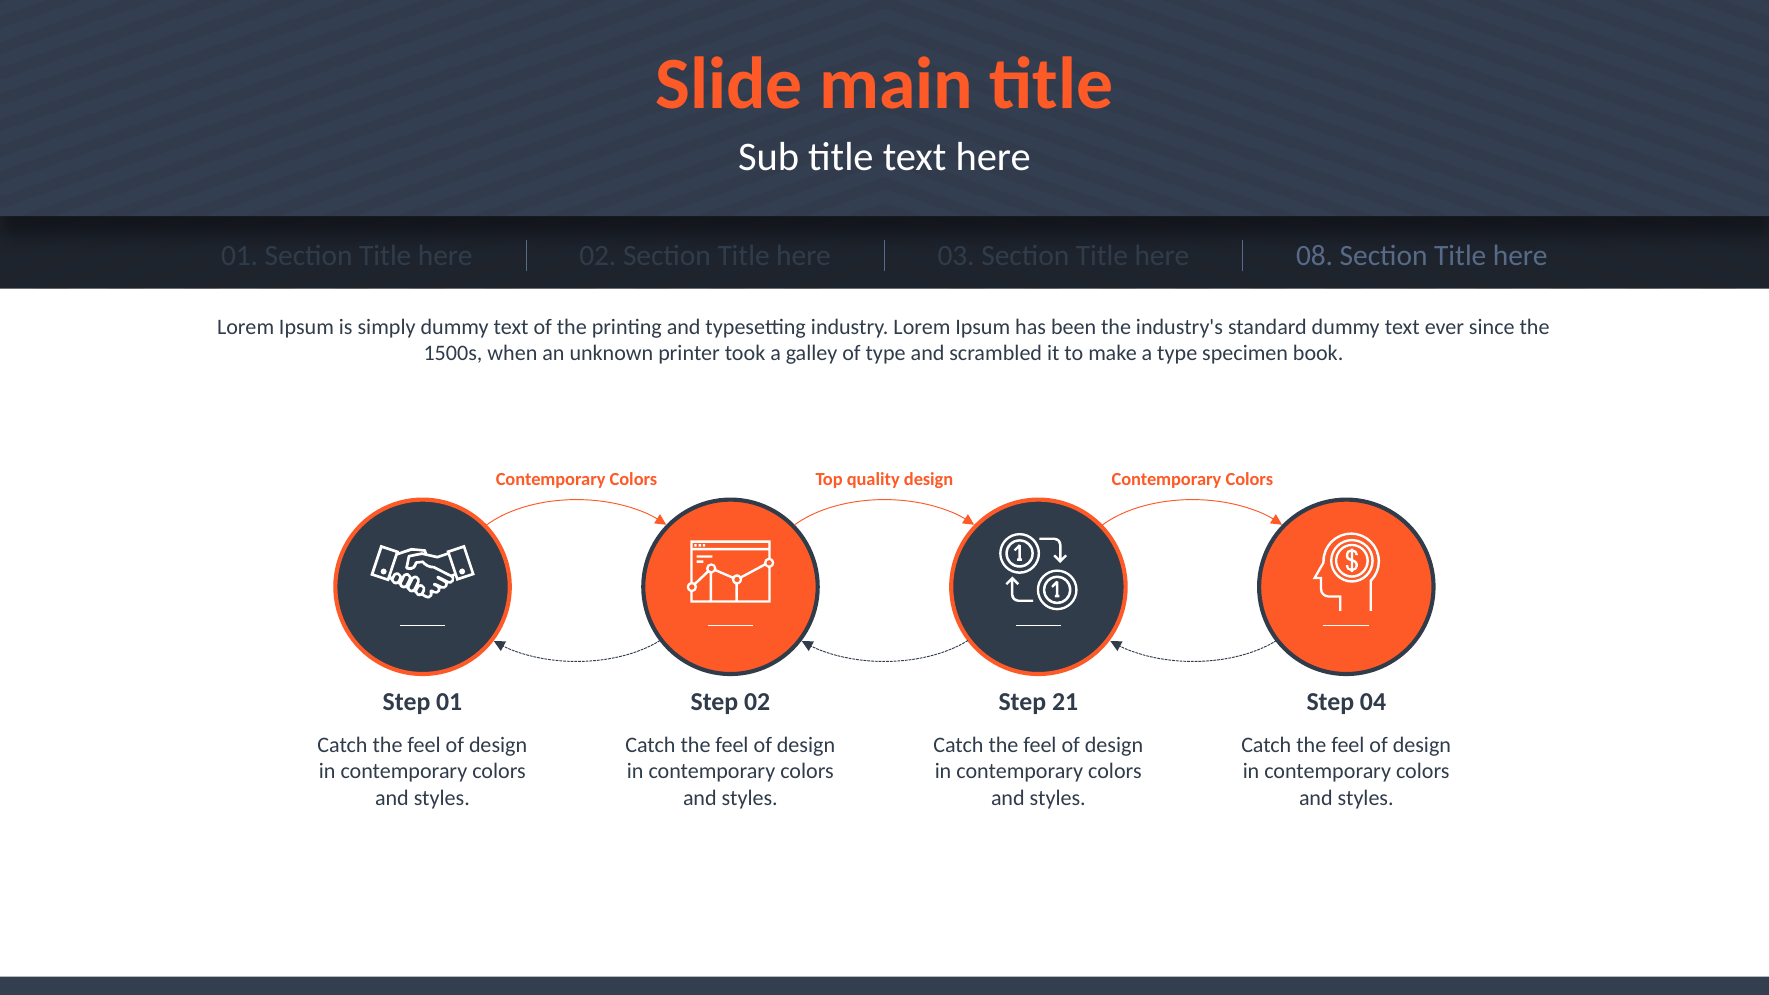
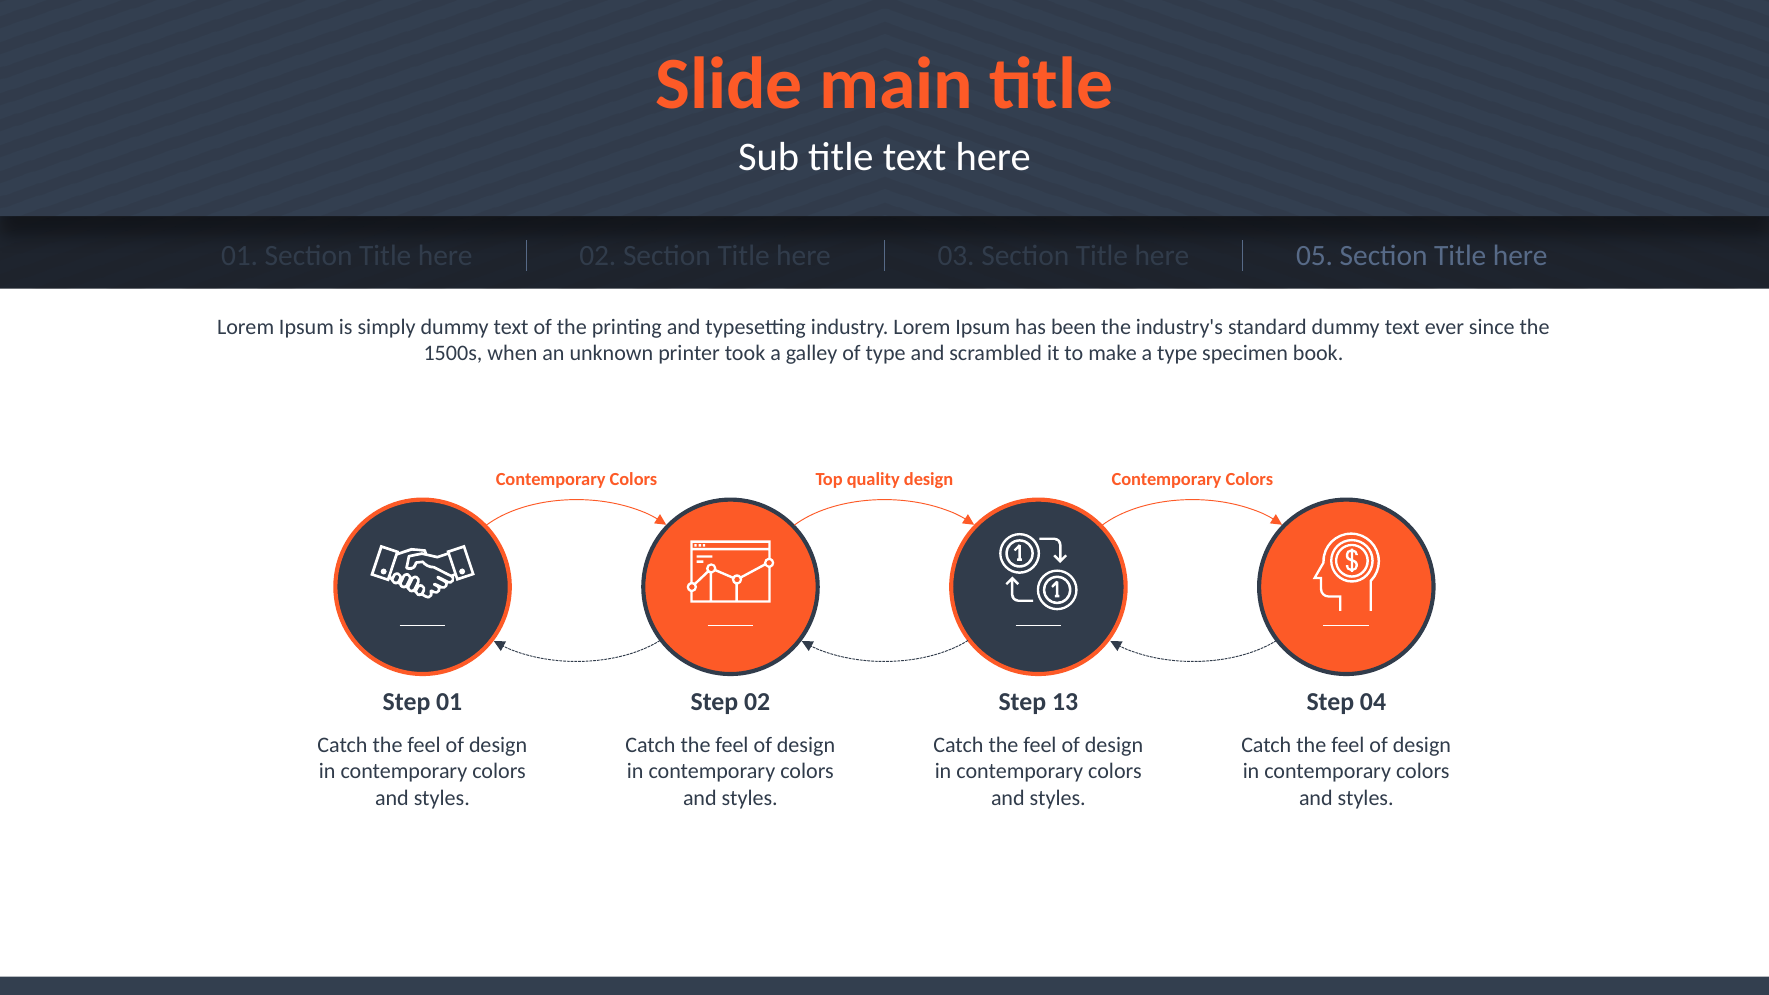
08: 08 -> 05 (1315, 256)
21: 21 -> 13 (1065, 702)
